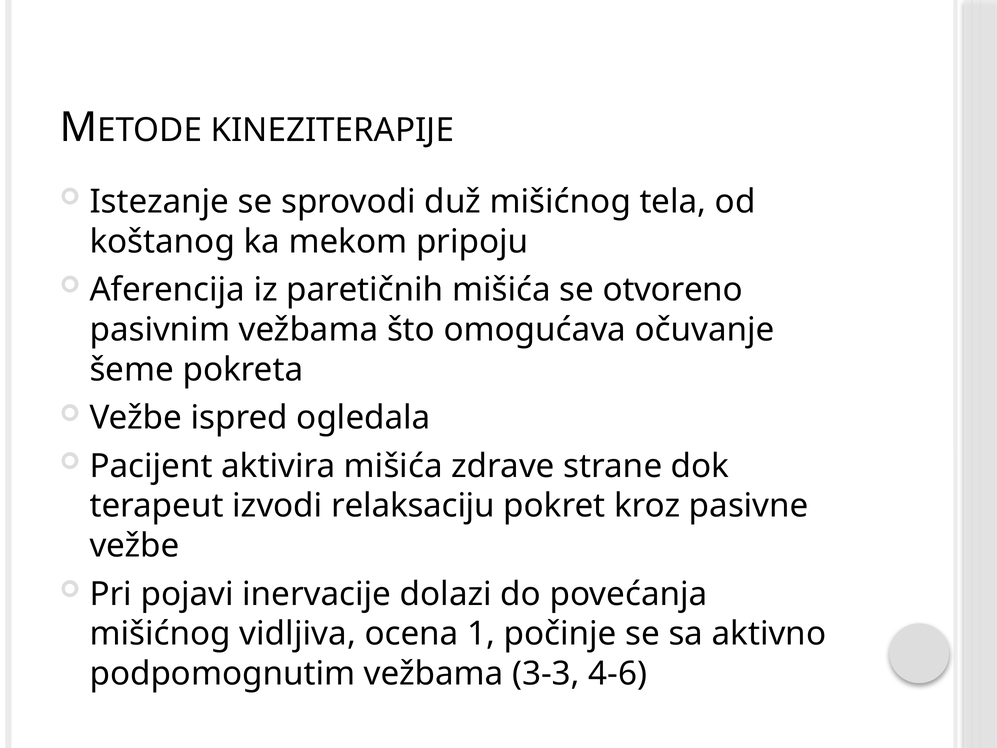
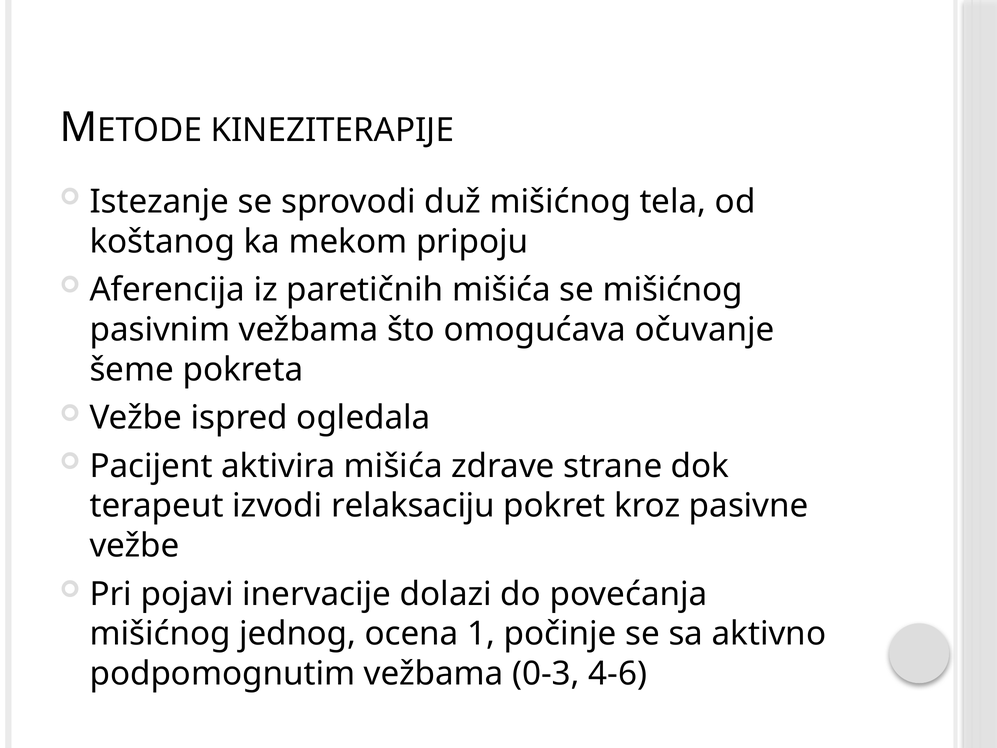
se otvoreno: otvoreno -> mišićnog (673, 290)
vidljiva: vidljiva -> jednog (298, 634)
3-3: 3-3 -> 0-3 (546, 674)
